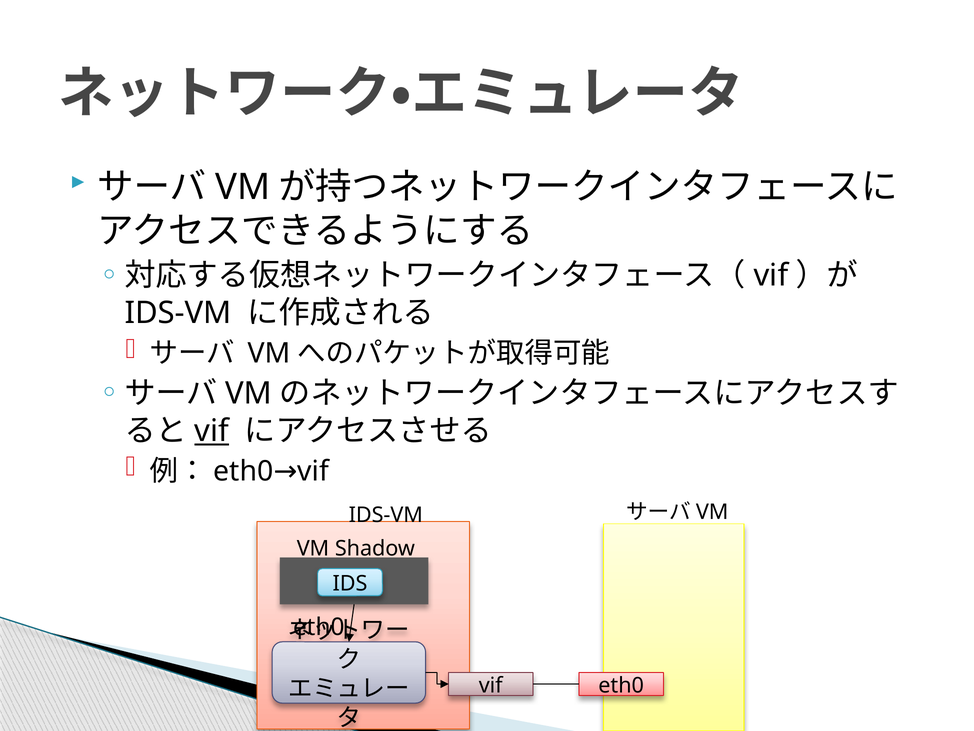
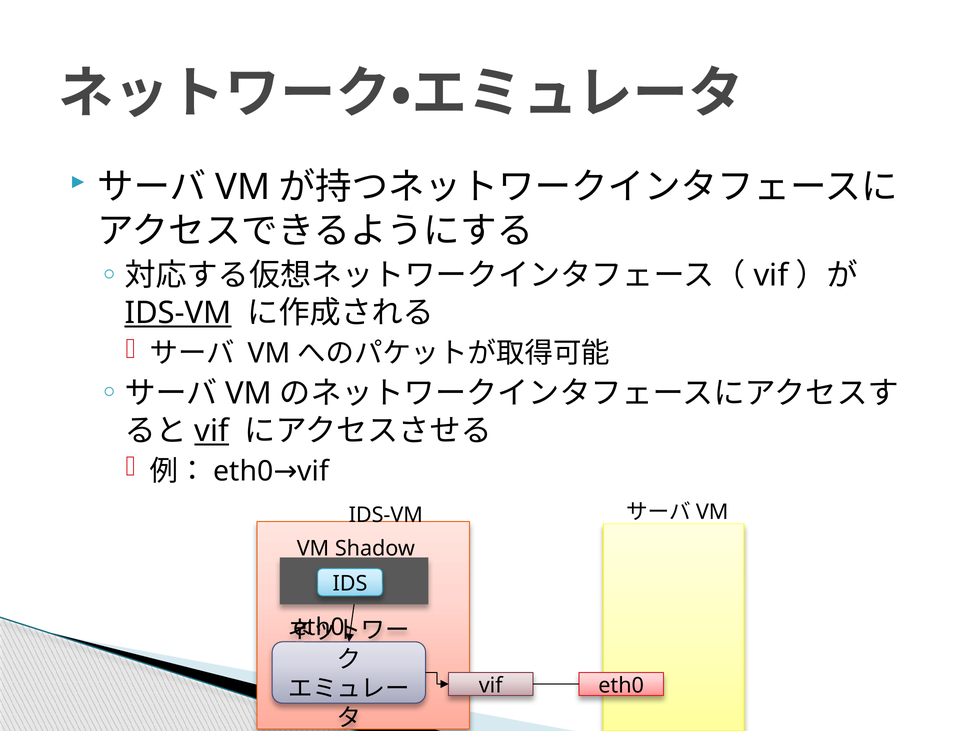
IDS-VM underline: none -> present (178, 313)
